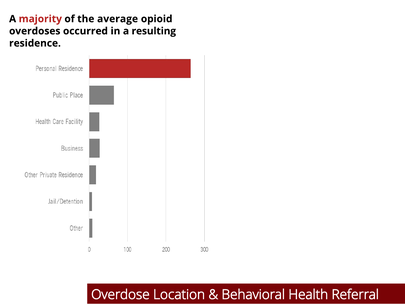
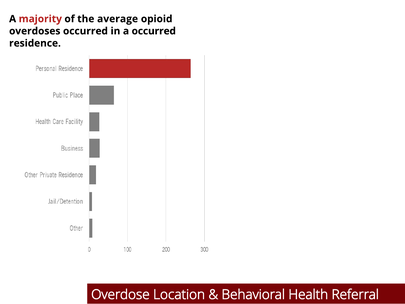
a resulting: resulting -> occurred (154, 31)
